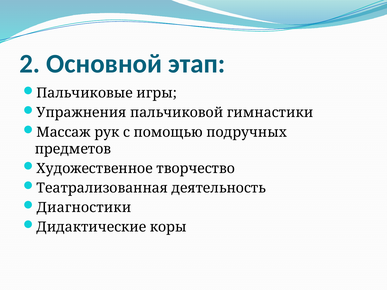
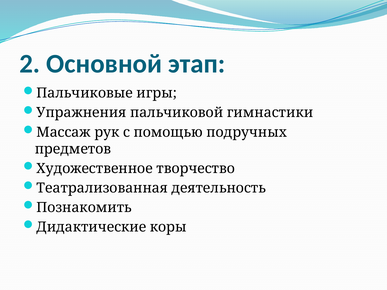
Диагностики: Диагностики -> Познакомить (84, 208)
